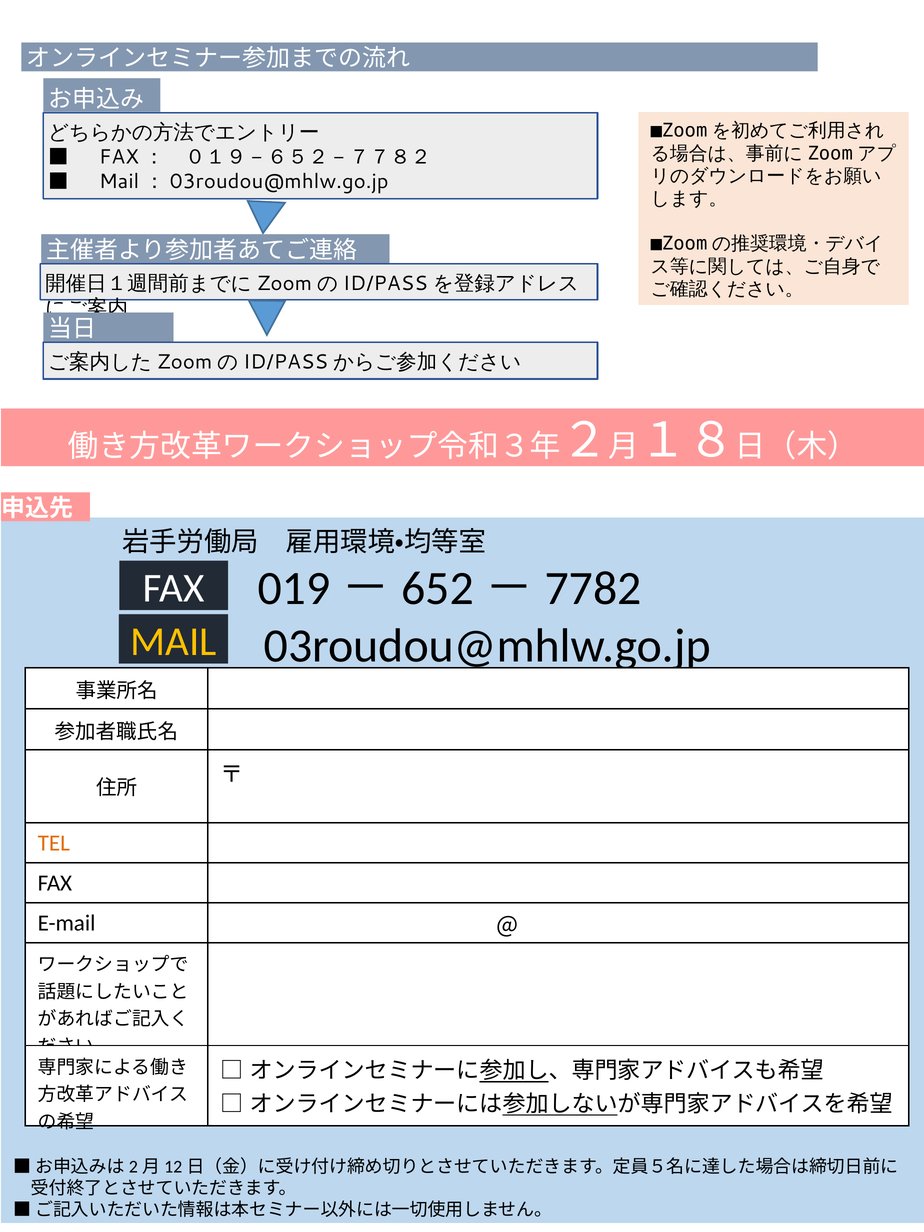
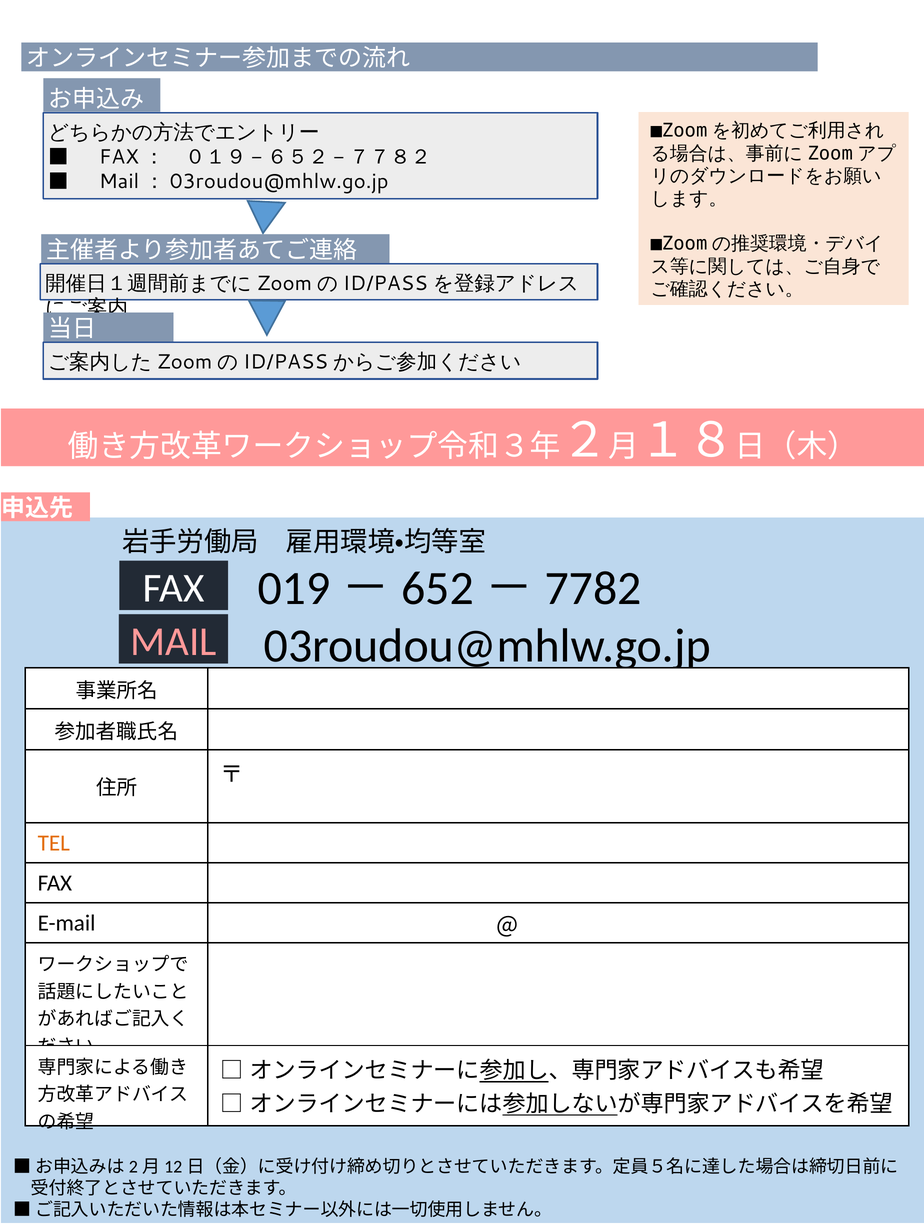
MAIL colour: yellow -> pink (173, 642)
